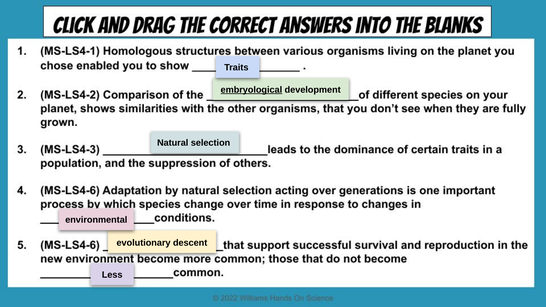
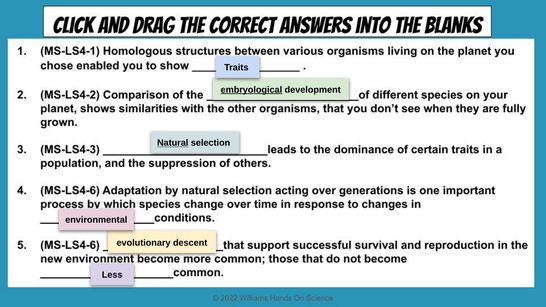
Natural underline: none -> present (173, 143)
